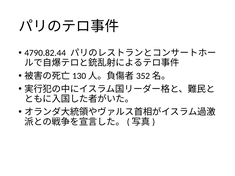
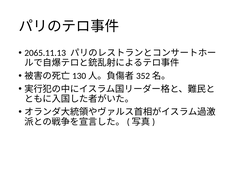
4790.82.44: 4790.82.44 -> 2065.11.13 (45, 53)
